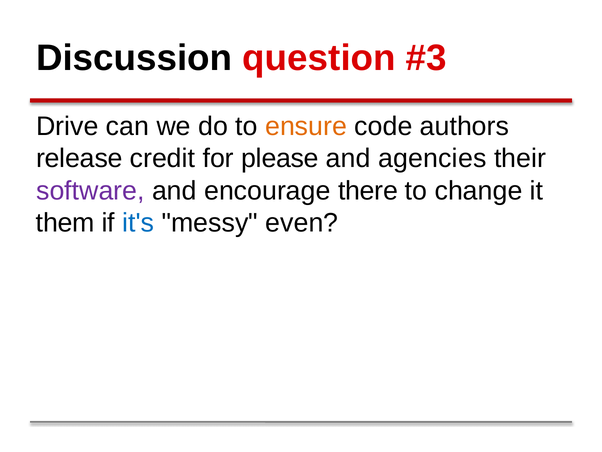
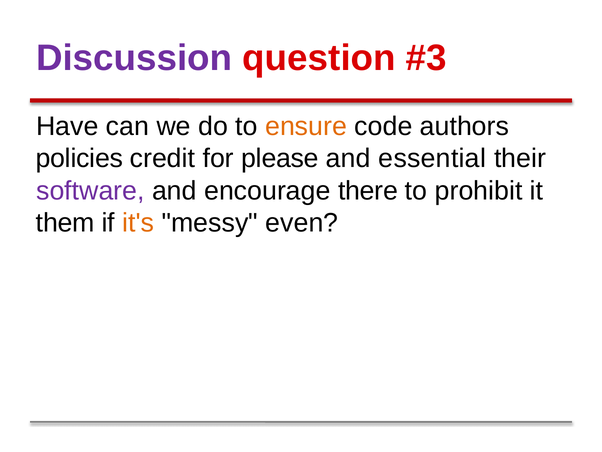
Discussion colour: black -> purple (134, 58)
Drive: Drive -> Have (67, 126)
release: release -> policies (79, 158)
agencies: agencies -> essential (432, 158)
change: change -> prohibit (479, 191)
it's colour: blue -> orange (138, 223)
